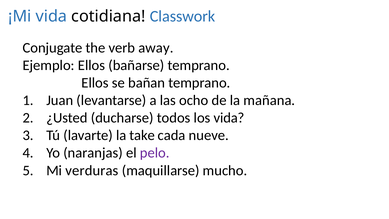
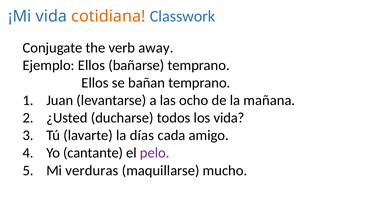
cotidiana colour: black -> orange (108, 16)
take: take -> días (142, 135)
nueve: nueve -> amigo (209, 135)
naranjas: naranjas -> cantante (93, 153)
